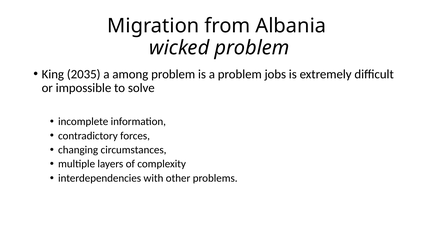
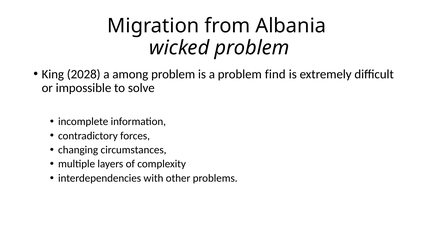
2035: 2035 -> 2028 (84, 74)
jobs: jobs -> find (275, 74)
